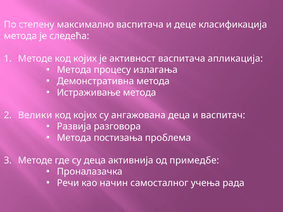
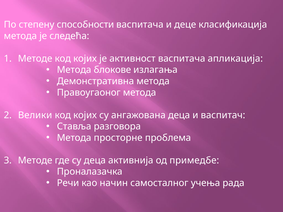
максимално: максимално -> способности (85, 25)
процесу: процесу -> блокове (112, 70)
Истраживање: Истраживање -> Правоугаоног (89, 93)
Развија: Развија -> Ставља (74, 127)
постизања: постизања -> просторне (118, 138)
